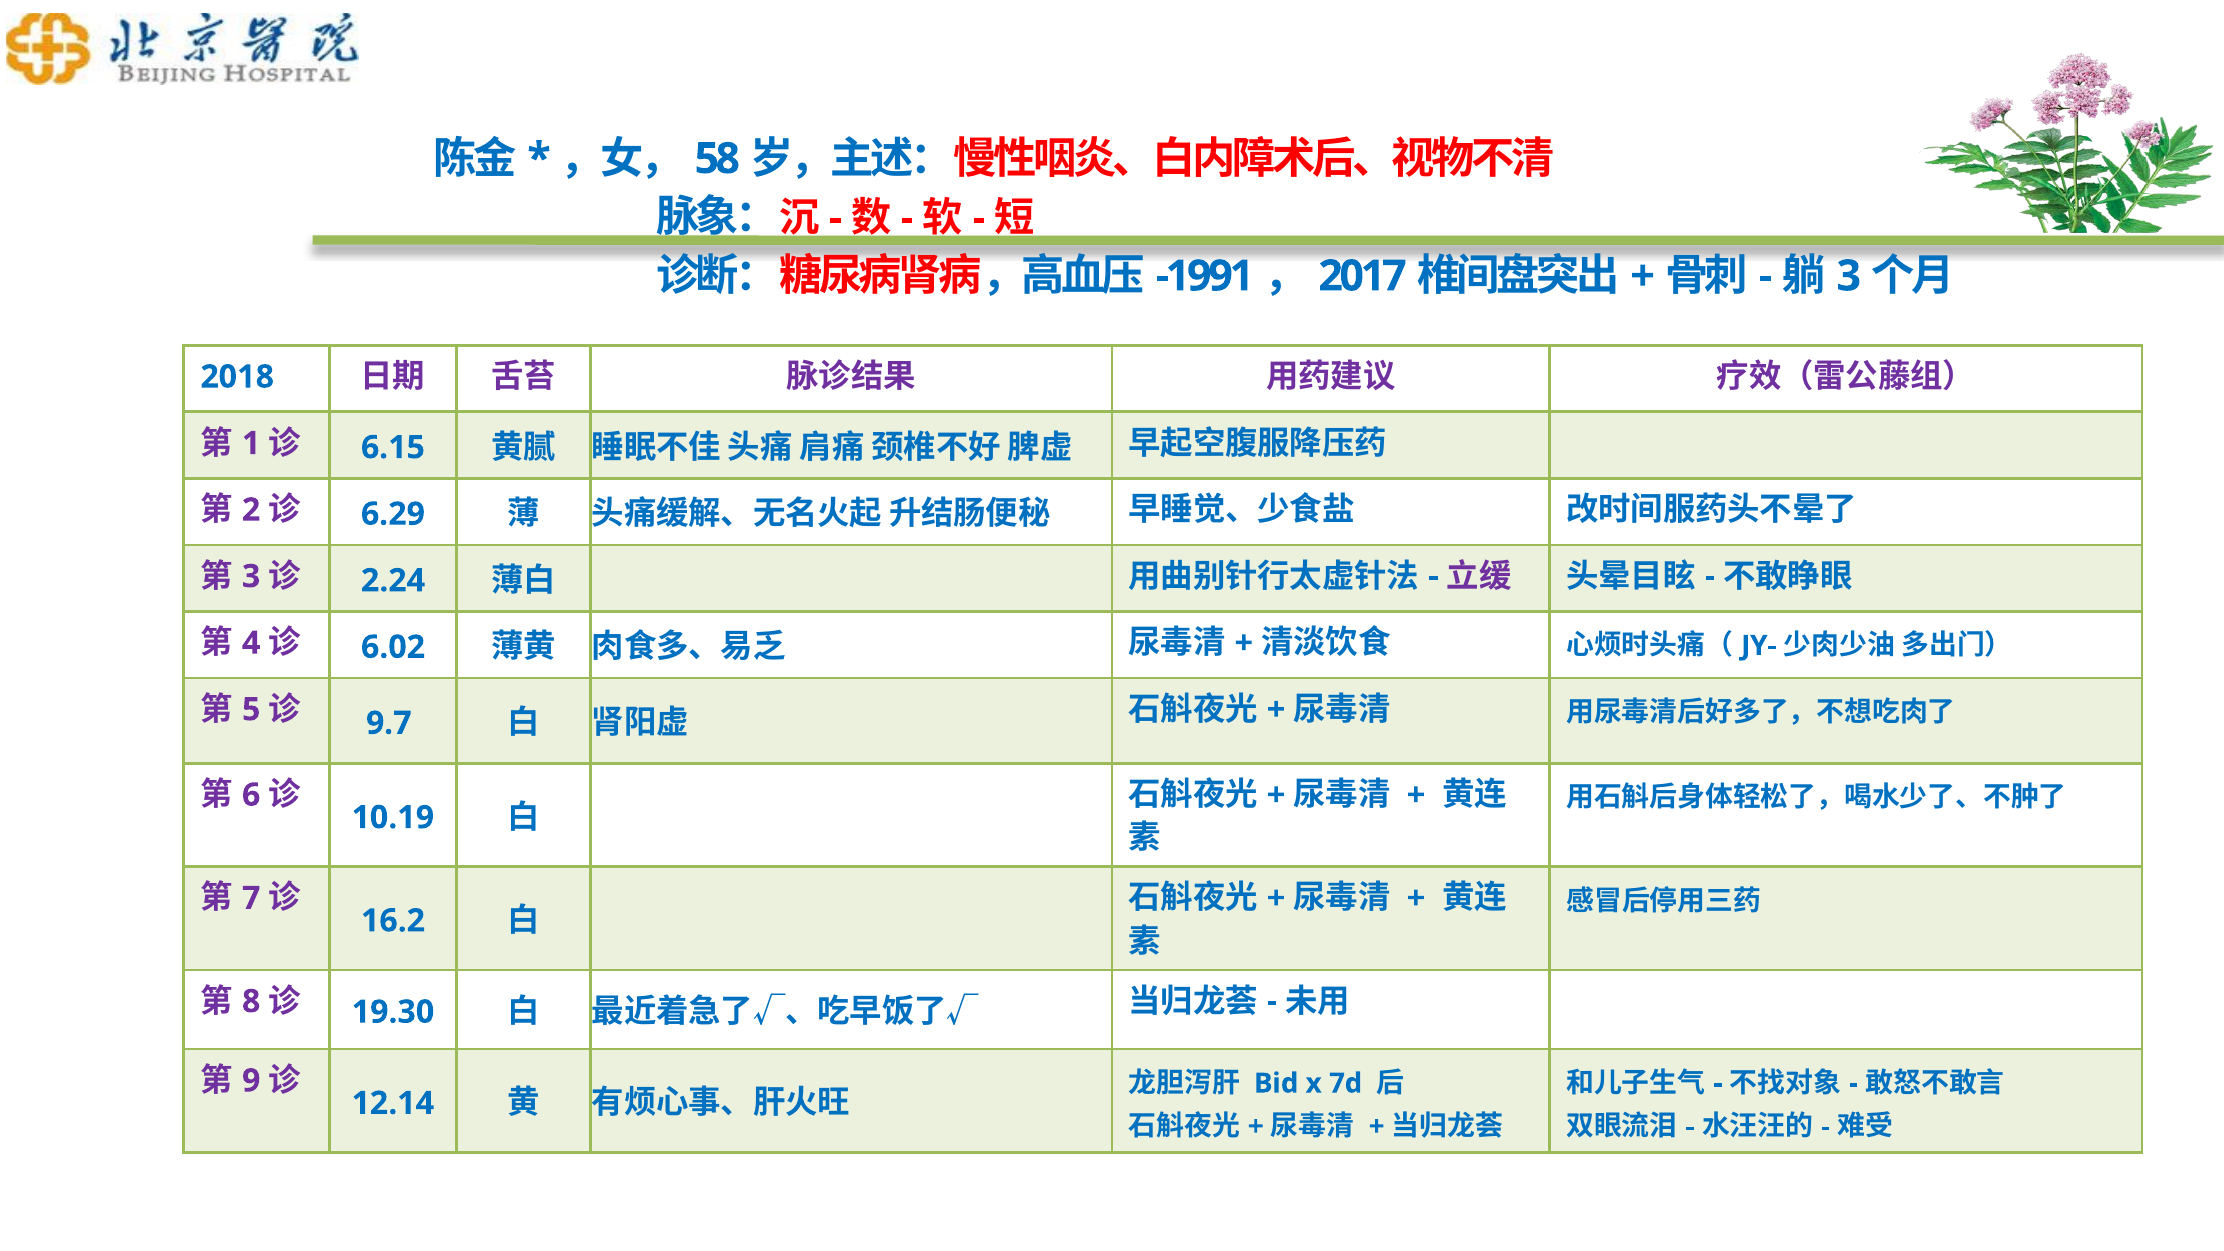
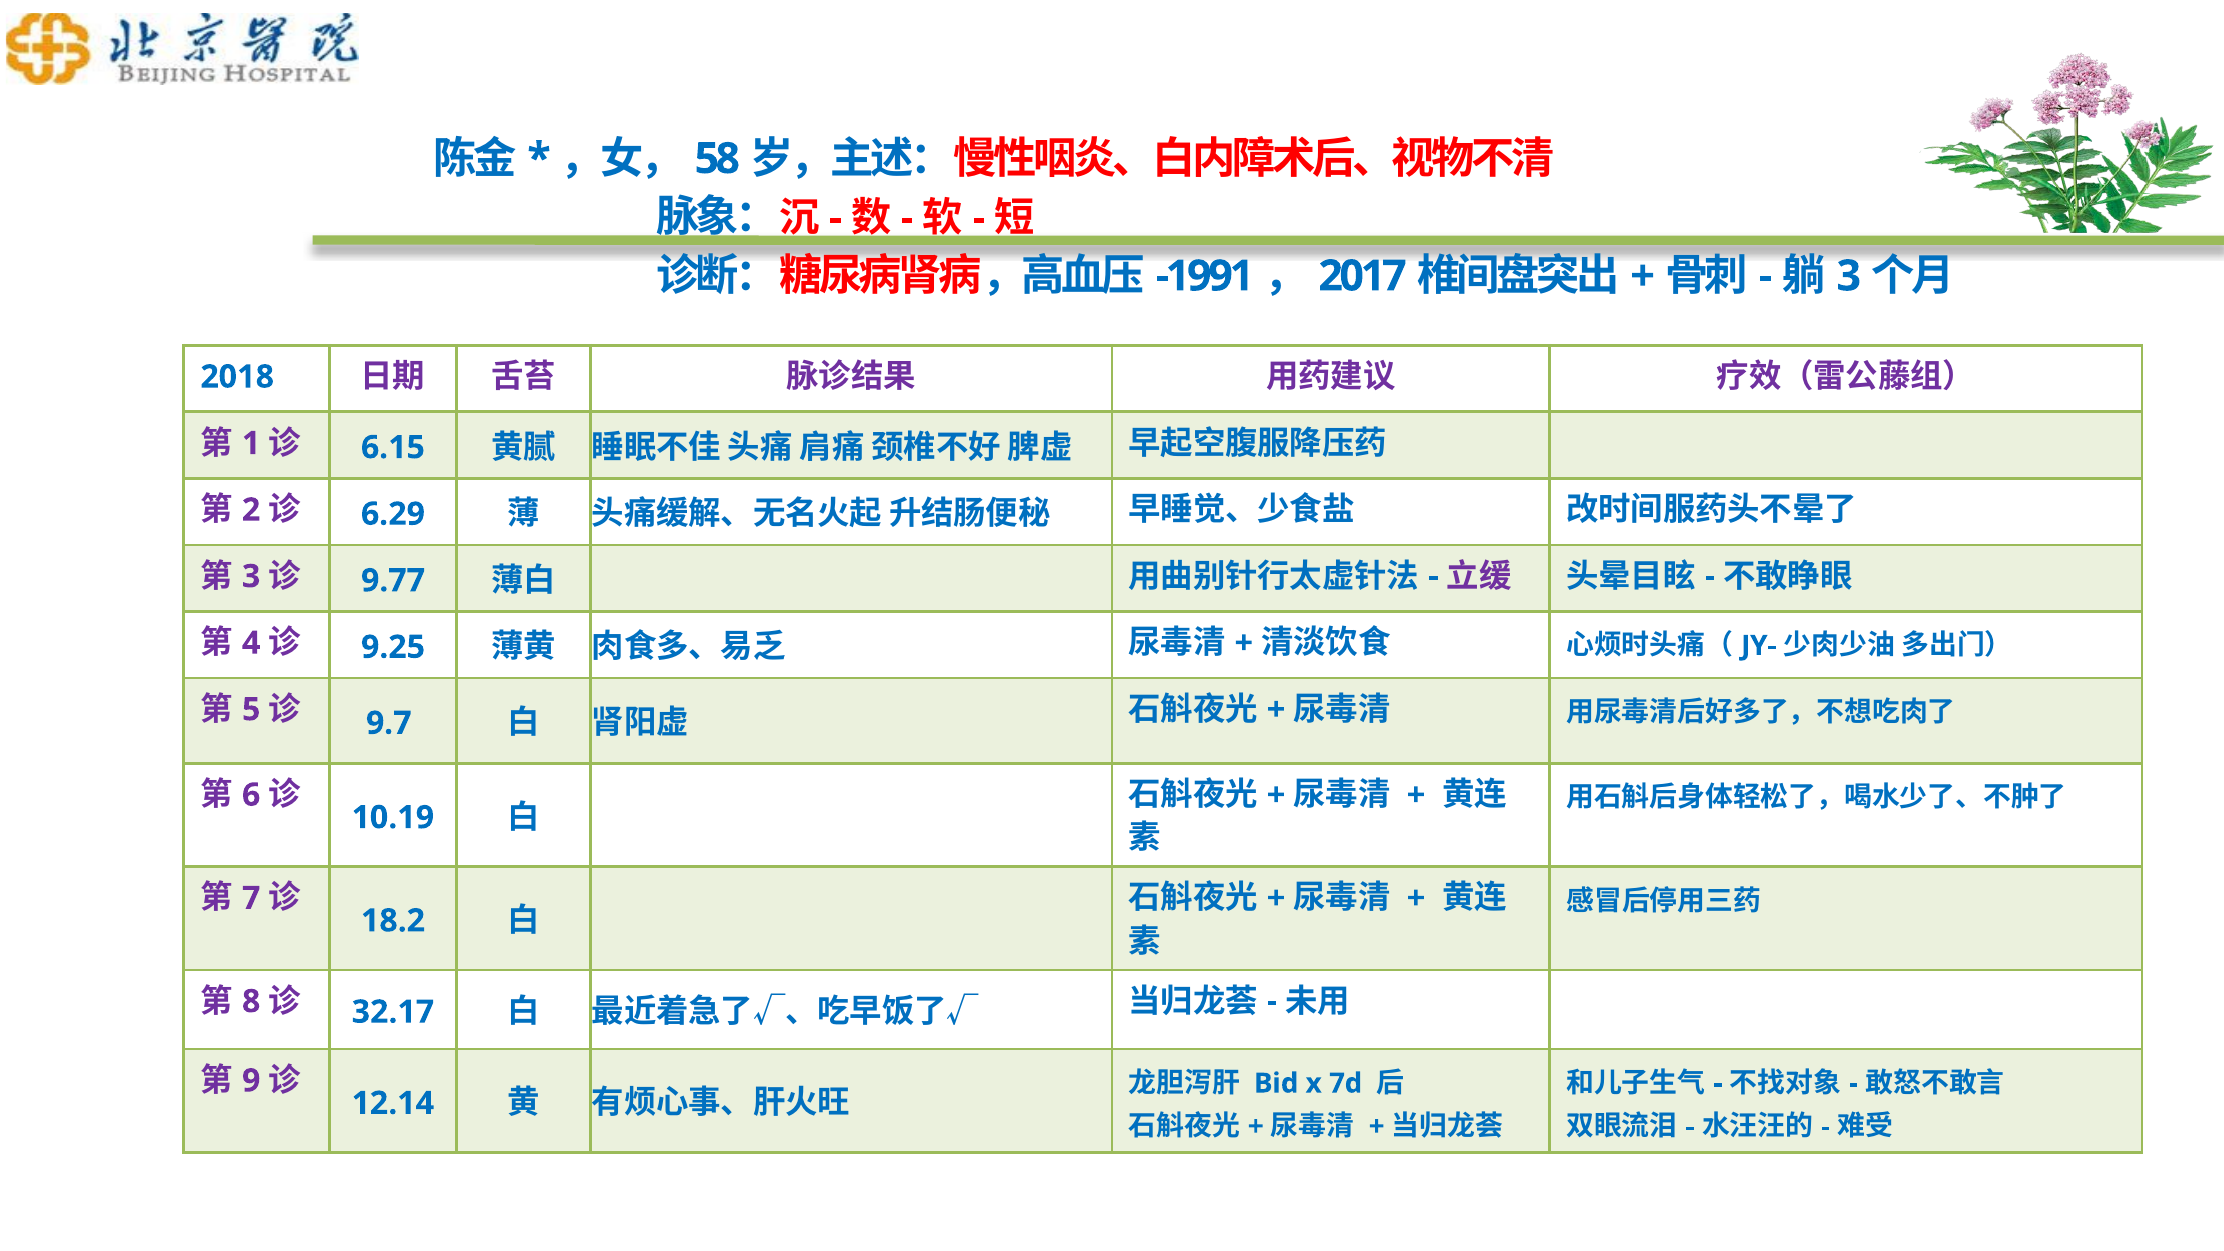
2.24: 2.24 -> 9.77 (393, 581)
6.02: 6.02 -> 9.25 (393, 647)
16.2: 16.2 -> 18.2 (393, 921)
19.30: 19.30 -> 32.17 (393, 1012)
